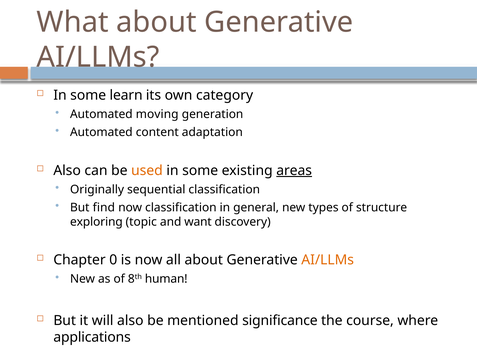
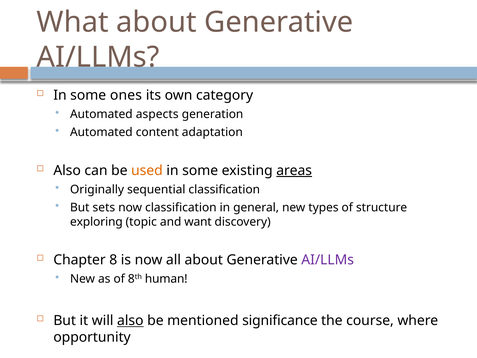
learn: learn -> ones (126, 95)
moving: moving -> aspects (157, 114)
find: find -> sets (104, 207)
0: 0 -> 8 (113, 260)
AI/LLMs colour: orange -> purple (328, 260)
also underline: none -> present (130, 320)
applications: applications -> opportunity (92, 337)
